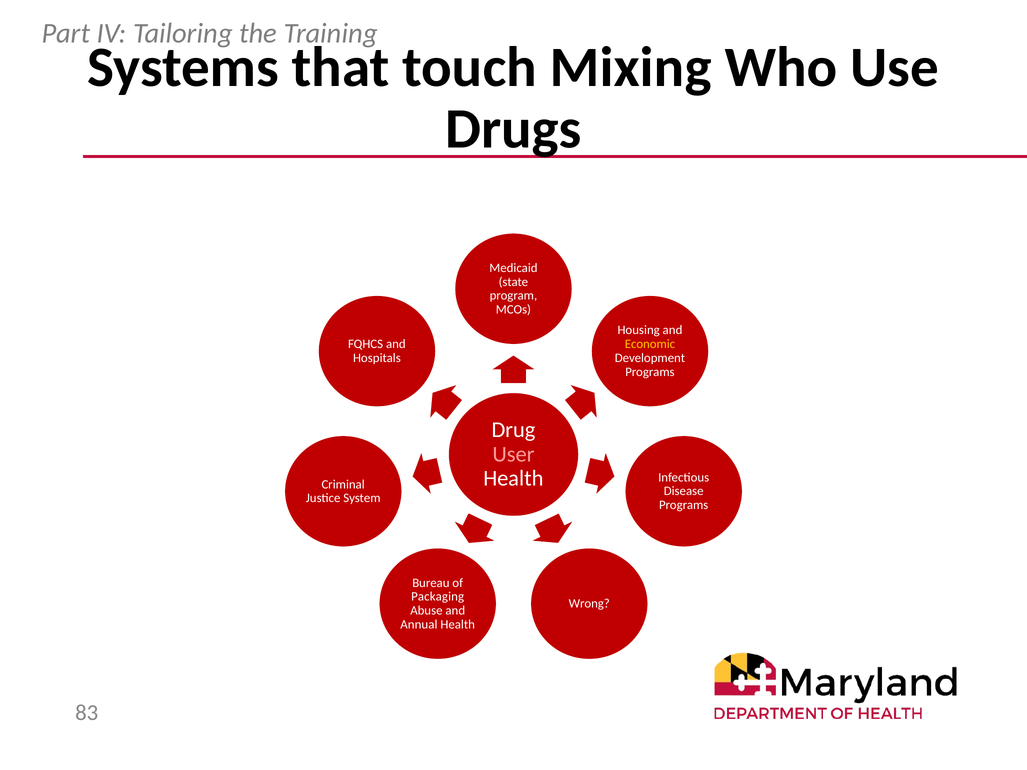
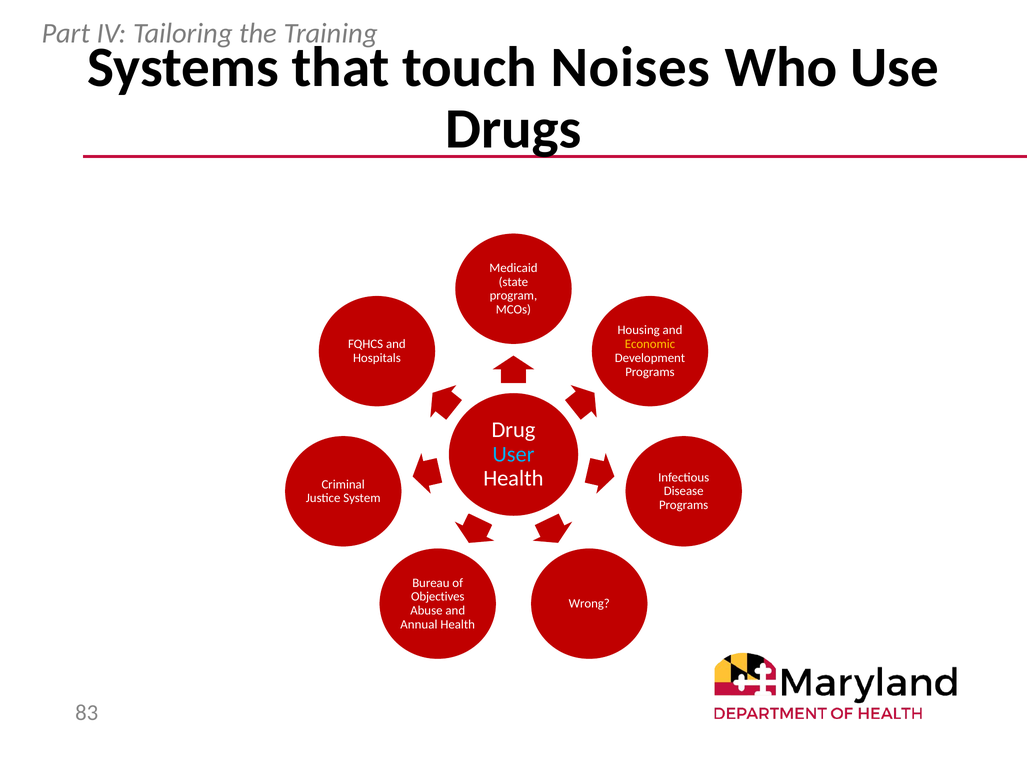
Mixing: Mixing -> Noises (630, 67)
User colour: pink -> light blue (513, 454)
Packaging: Packaging -> Objectives (438, 597)
